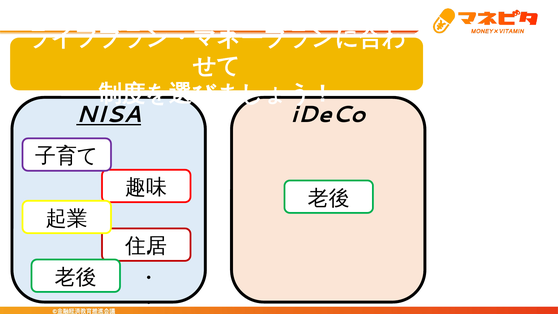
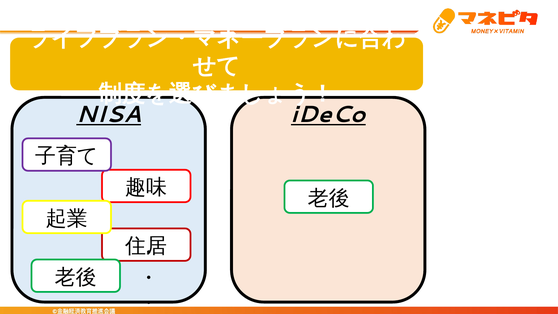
iDeCo underline: none -> present (328, 115)
